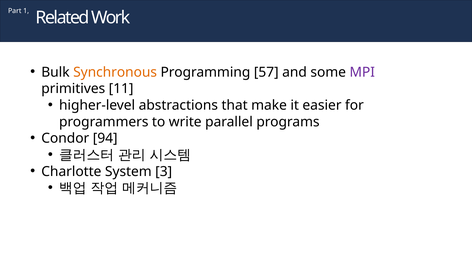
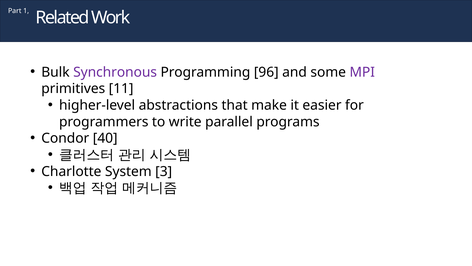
Synchronous colour: orange -> purple (115, 72)
57: 57 -> 96 (266, 72)
94: 94 -> 40 (105, 138)
